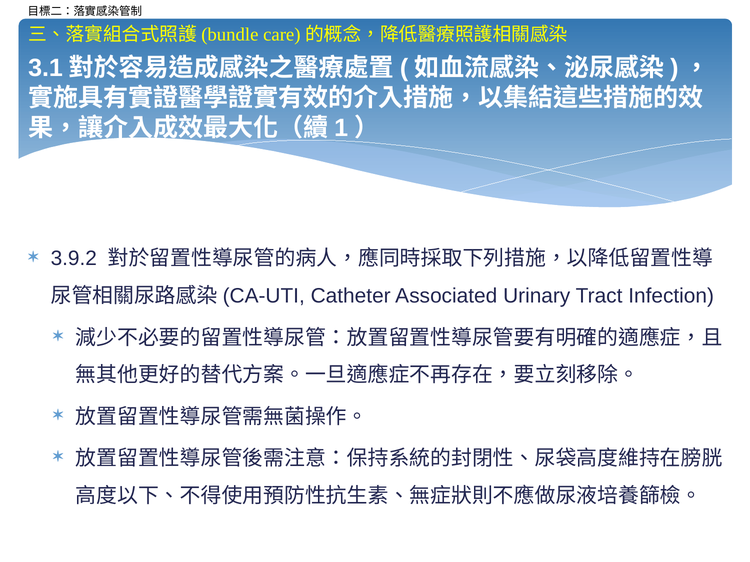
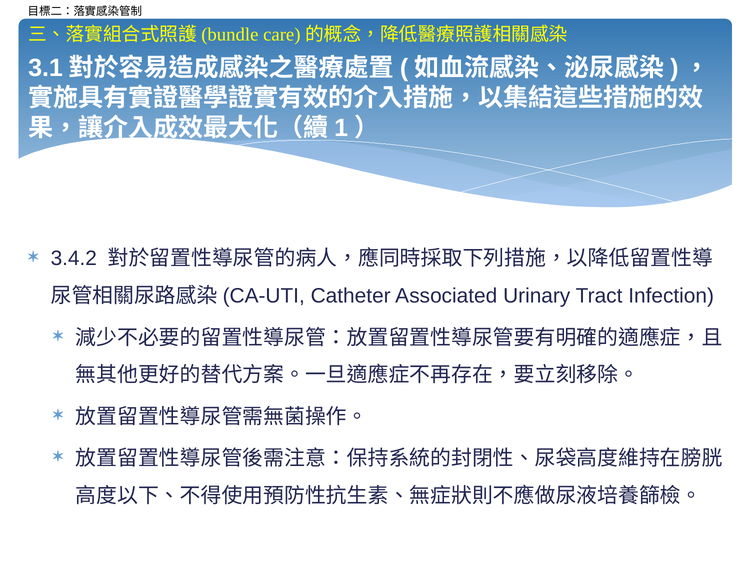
3.9.2: 3.9.2 -> 3.4.2 (74, 259)
